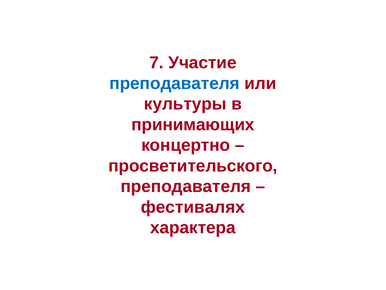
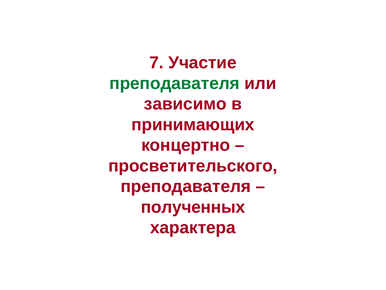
преподавателя colour: blue -> green (175, 83)
культуры: культуры -> зависимо (185, 104)
фестивалях: фестивалях -> полученных (193, 207)
